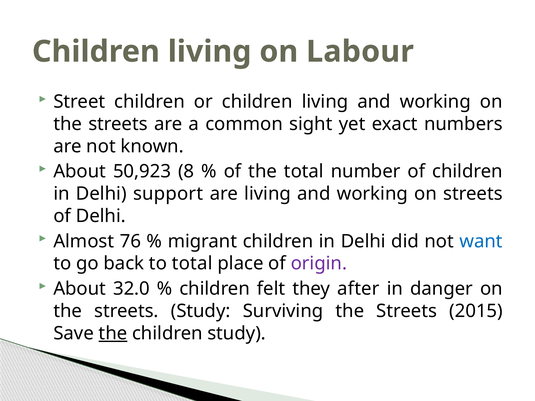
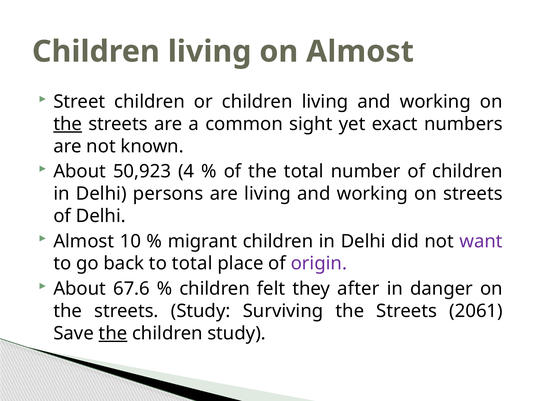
on Labour: Labour -> Almost (360, 52)
the underline: none -> present (68, 124)
8: 8 -> 4 (186, 172)
support: support -> persons (168, 194)
76: 76 -> 10 (130, 241)
want colour: blue -> purple (481, 241)
32.0: 32.0 -> 67.6 (132, 289)
2015: 2015 -> 2061 (476, 311)
